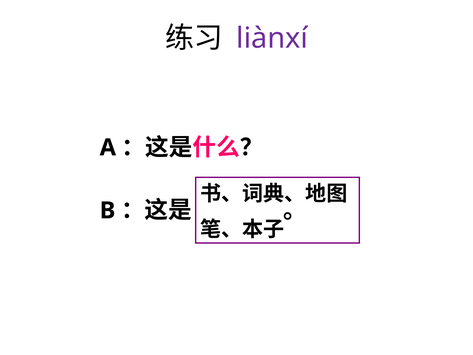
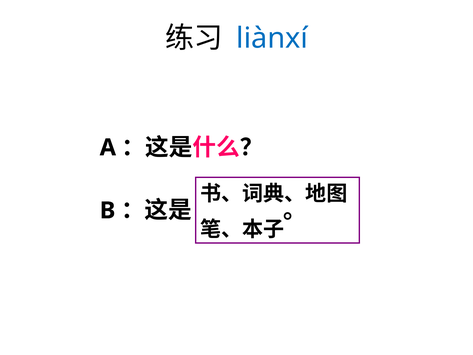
liànxí colour: purple -> blue (272, 38)
